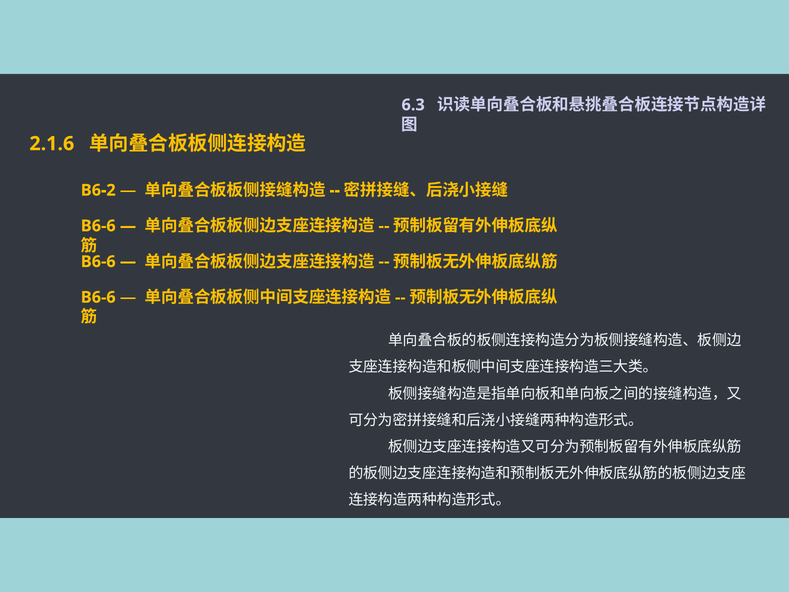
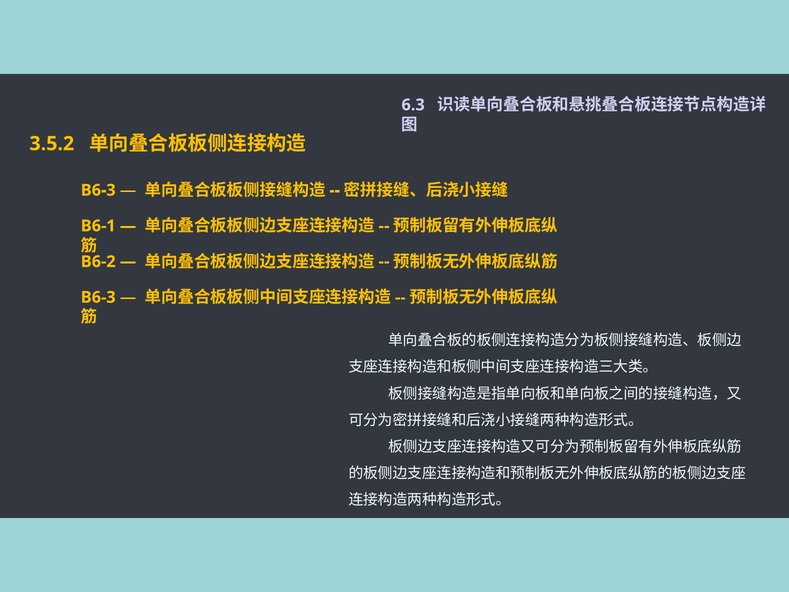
2.1.6: 2.1.6 -> 3.5.2 (52, 144)
B6-2: B6-2 -> B6-3 (98, 190)
B6-6: B6-6 -> B6-1 (98, 226)
B6-6: B6-6 -> B6-2 (98, 262)
B6-6: B6-6 -> B6-3 (98, 297)
